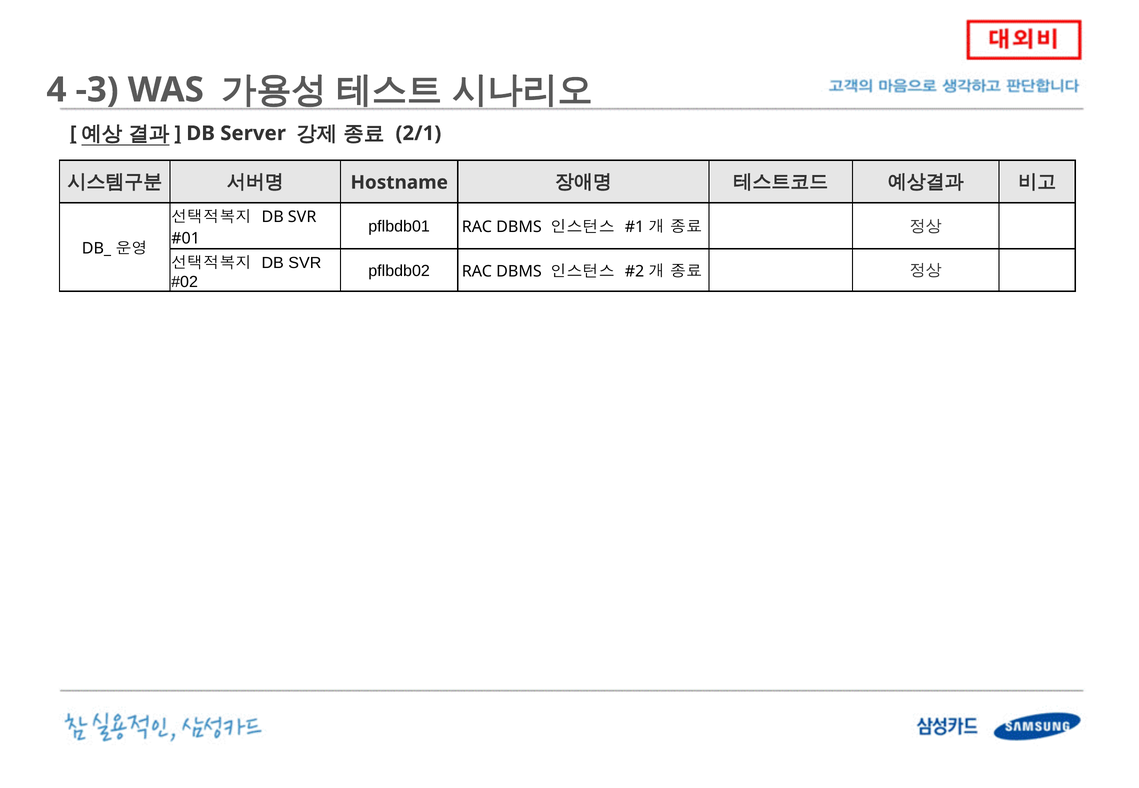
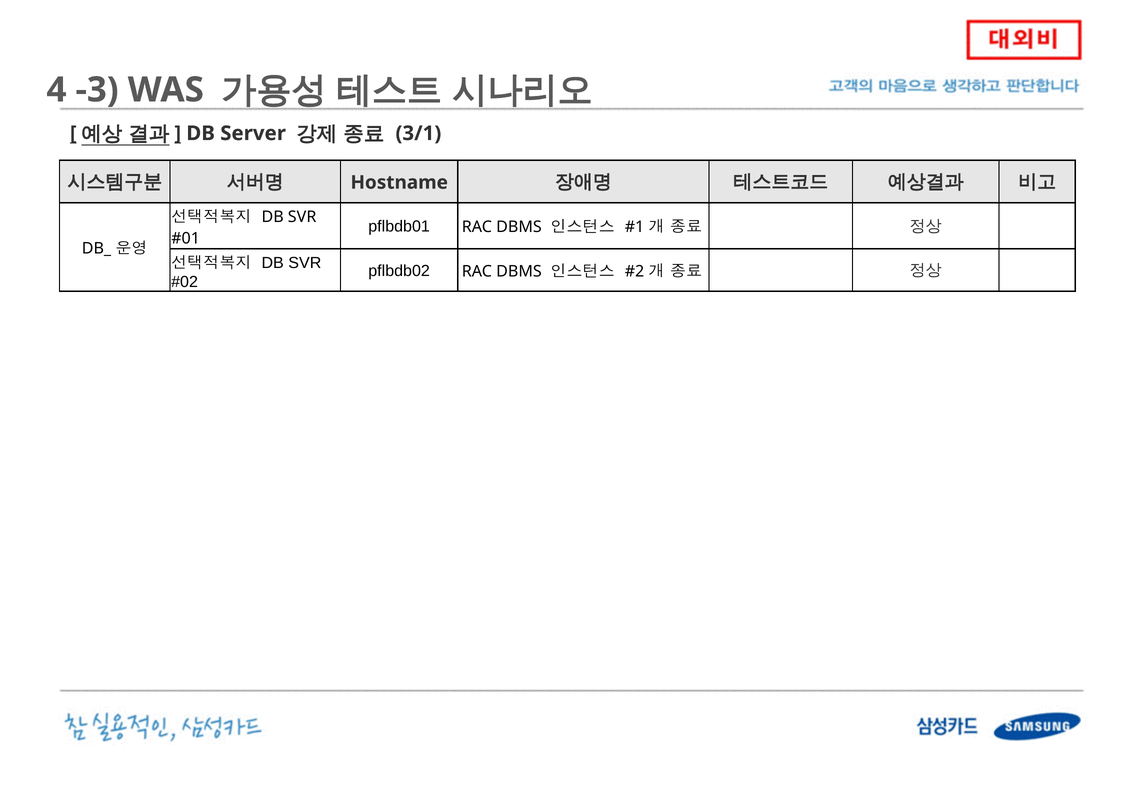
2/1: 2/1 -> 3/1 (418, 133)
